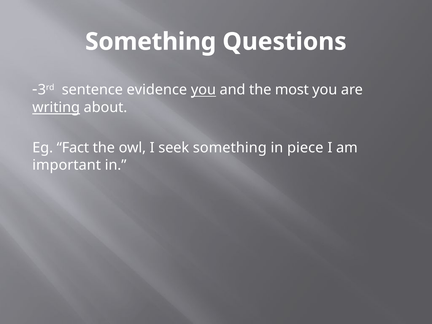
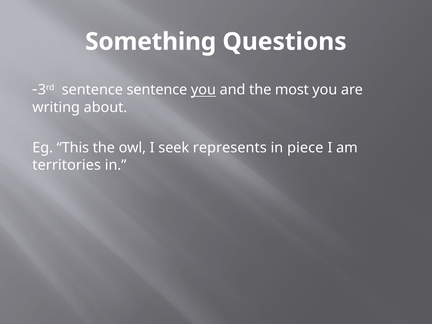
sentence evidence: evidence -> sentence (157, 90)
writing underline: present -> none (56, 108)
Fact: Fact -> This (73, 148)
seek something: something -> represents (230, 148)
important: important -> territories (67, 165)
